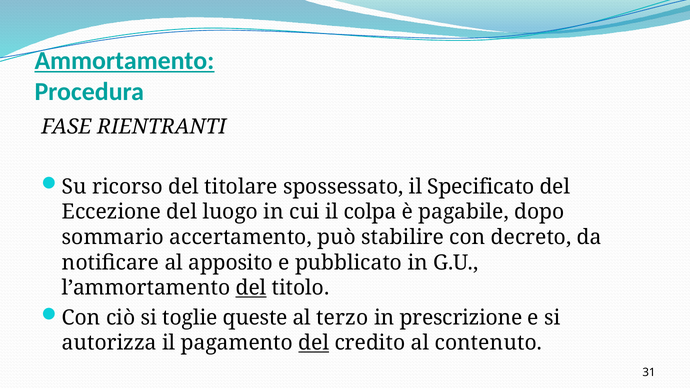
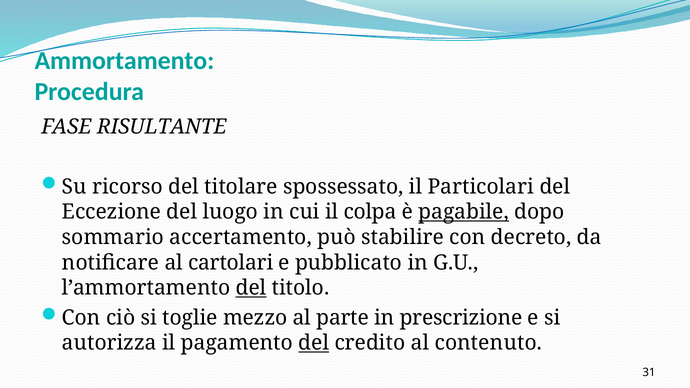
Ammortamento underline: present -> none (124, 61)
RIENTRANTI: RIENTRANTI -> RISULTANTE (162, 127)
Specificato: Specificato -> Particolari (481, 187)
pagabile underline: none -> present (464, 212)
apposito: apposito -> cartolari (231, 263)
queste: queste -> mezzo (255, 318)
terzo: terzo -> parte (343, 318)
